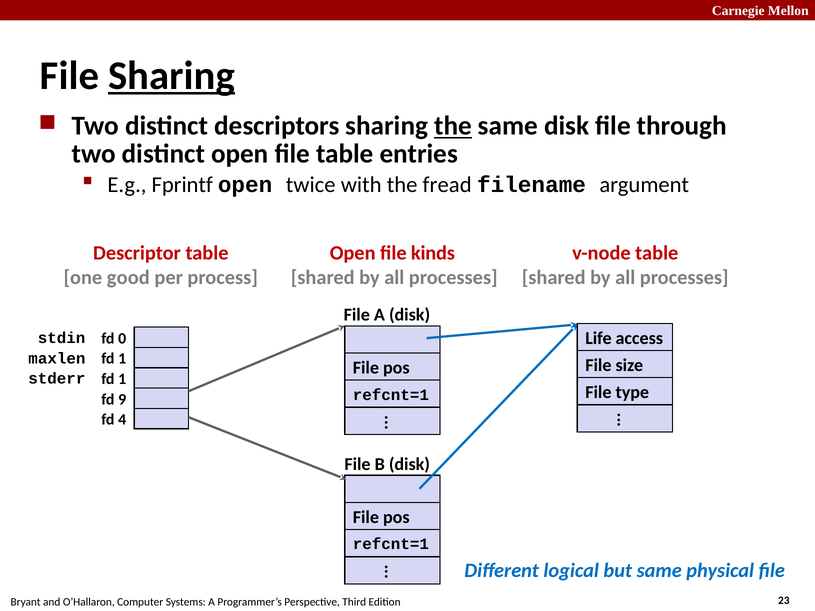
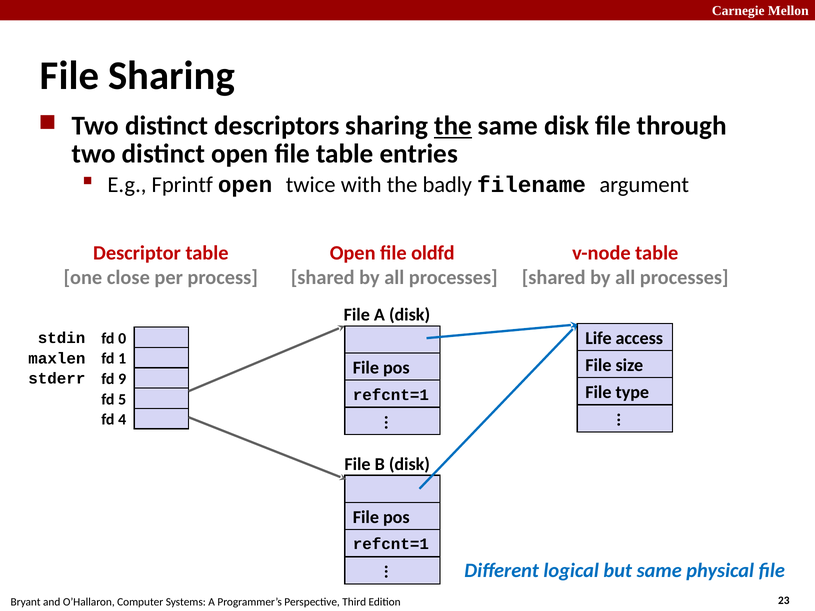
Sharing underline: present -> none (172, 76)
fread: fread -> badly (447, 185)
kinds: kinds -> oldfd (433, 253)
good: good -> close (128, 277)
1: 1 -> 9 (122, 379)
9: 9 -> 5 (122, 400)
